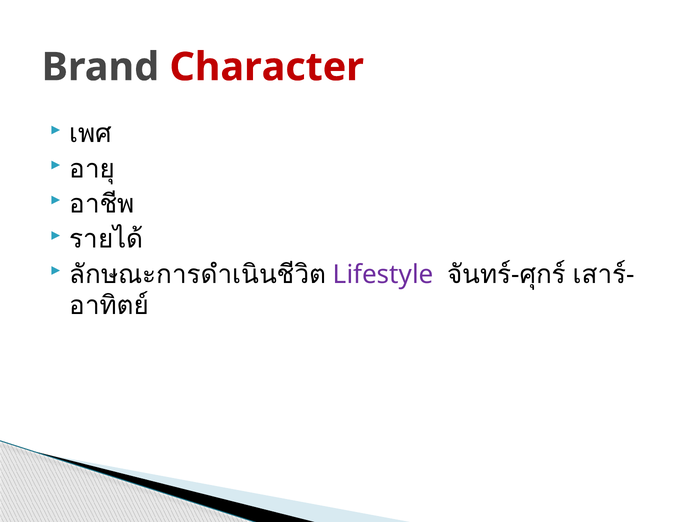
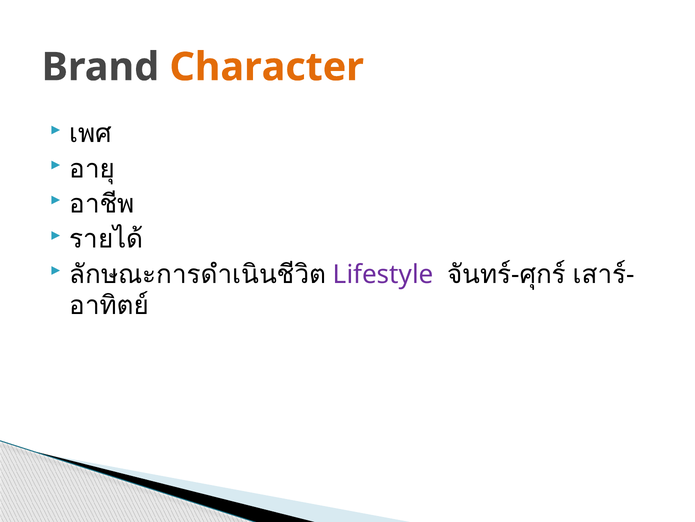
Character colour: red -> orange (267, 67)
